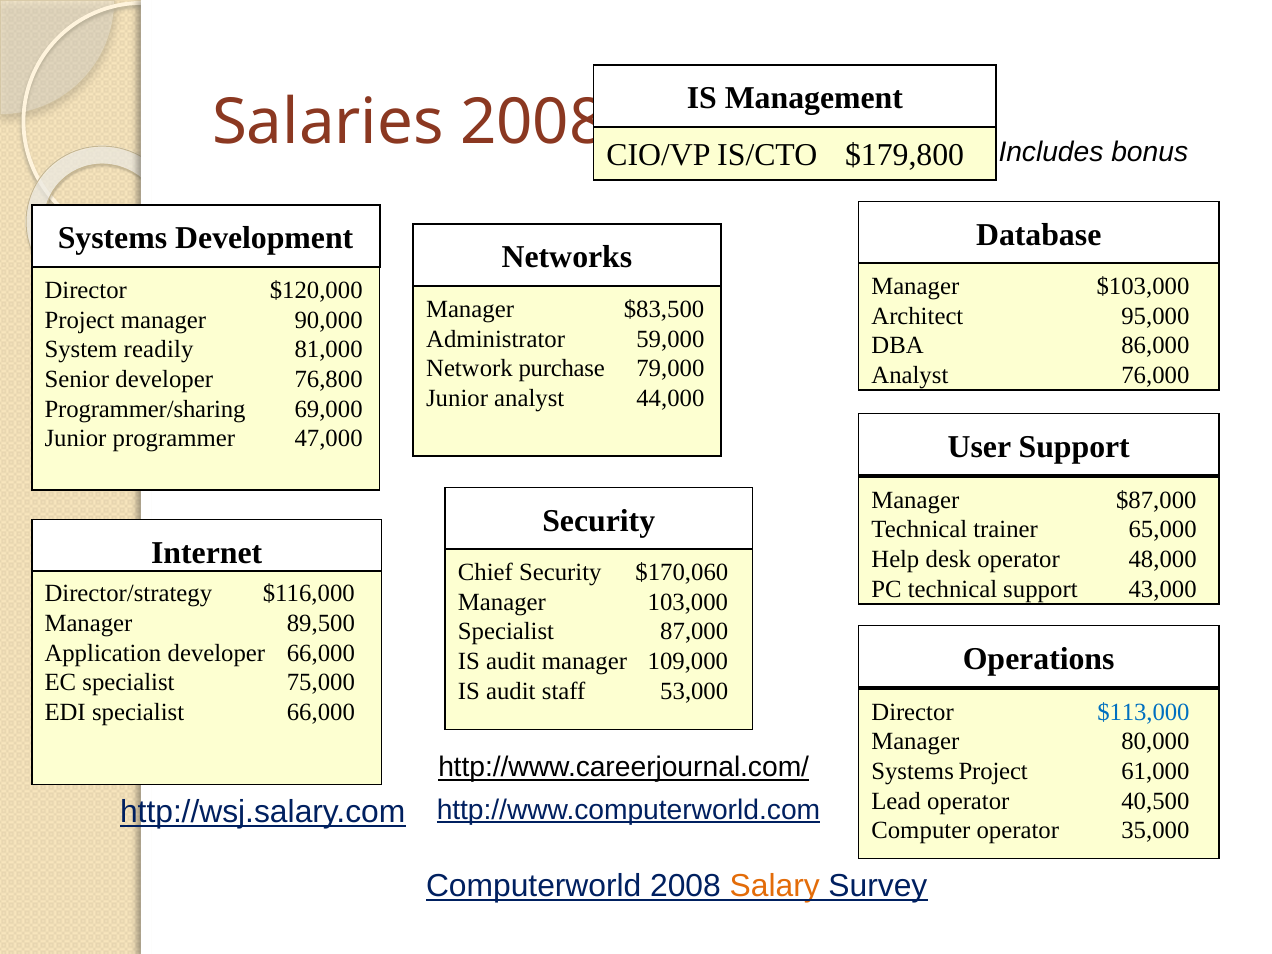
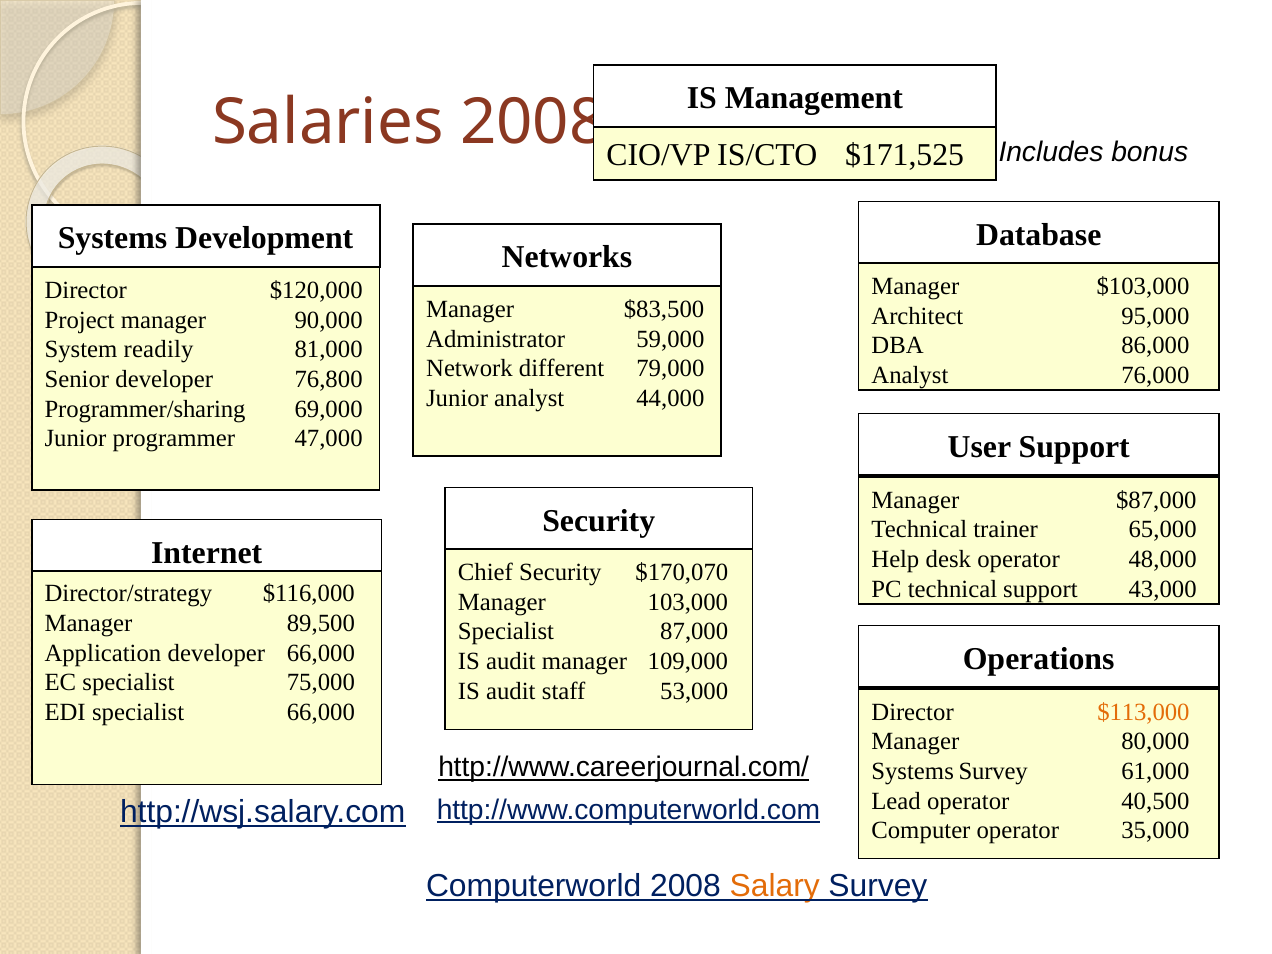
$179,800: $179,800 -> $171,525 (905, 155)
purchase: purchase -> different (562, 369)
$170,060: $170,060 -> $170,070 (682, 572)
$113,000 colour: blue -> orange (1143, 712)
Systems Project: Project -> Survey (993, 771)
